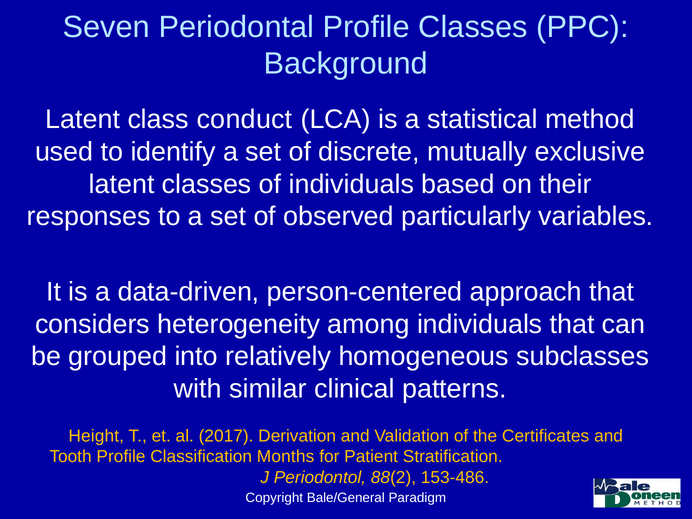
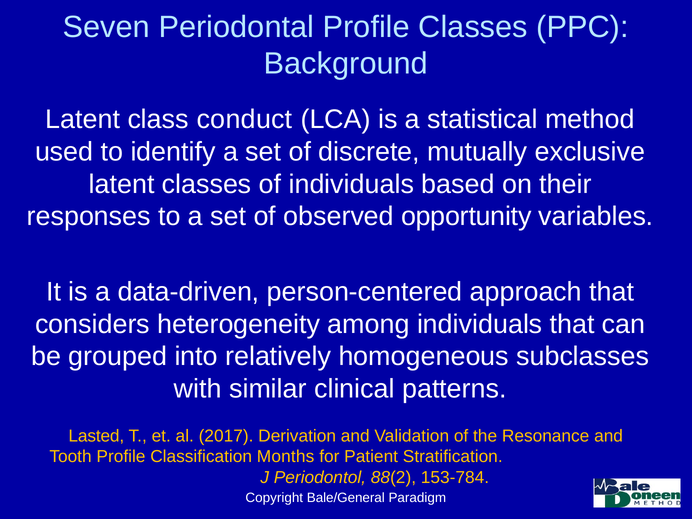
particularly: particularly -> opportunity (466, 216)
Height: Height -> Lasted (96, 436)
Certificates: Certificates -> Resonance (546, 436)
153-486: 153-486 -> 153-784 (455, 477)
